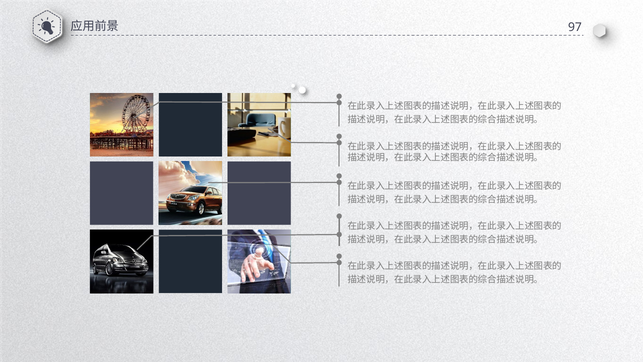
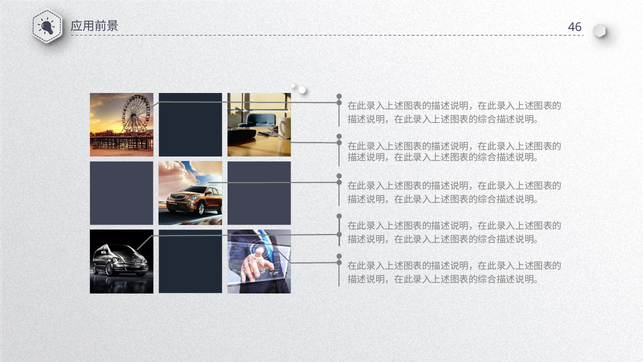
97: 97 -> 46 (575, 27)
